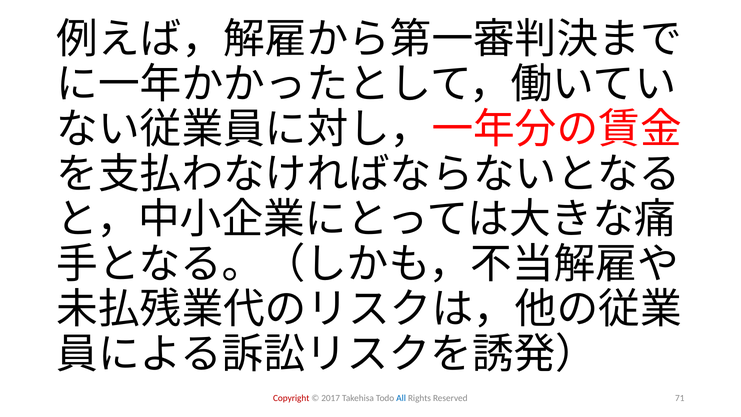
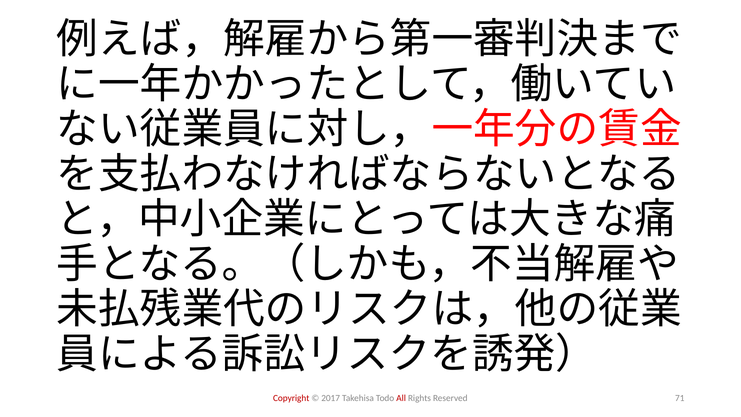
All colour: blue -> red (401, 398)
